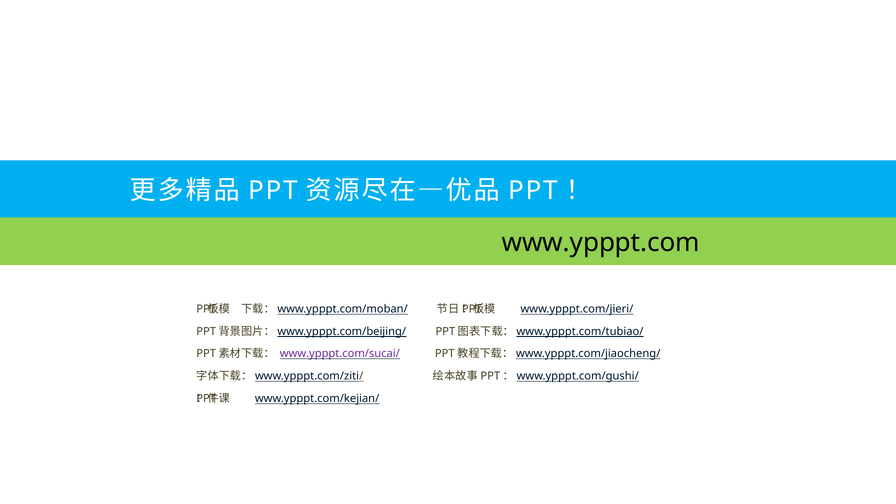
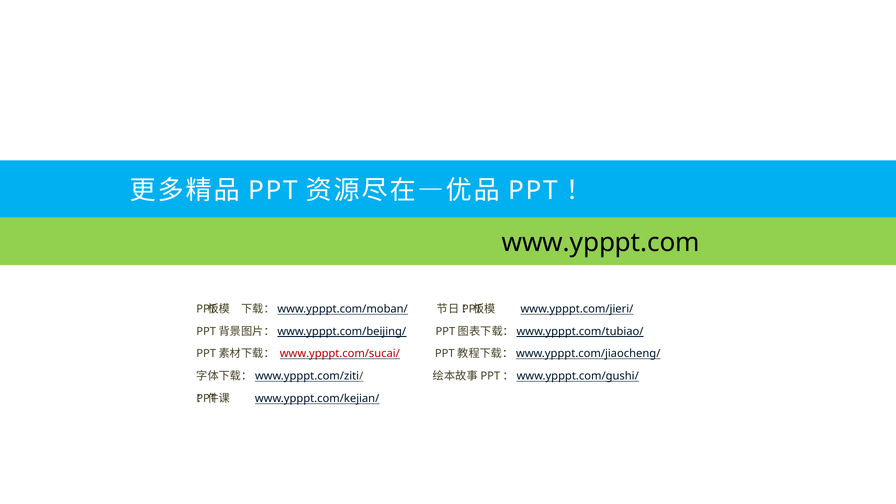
www.ypppt.com/sucai/ colour: purple -> red (340, 354)
